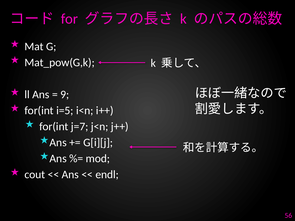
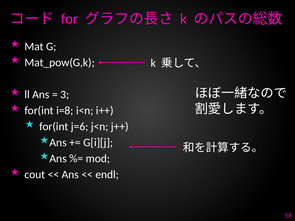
9: 9 -> 3 (65, 95)
i=5: i=5 -> i=8 (65, 111)
j=7: j=7 -> j=6 (80, 127)
